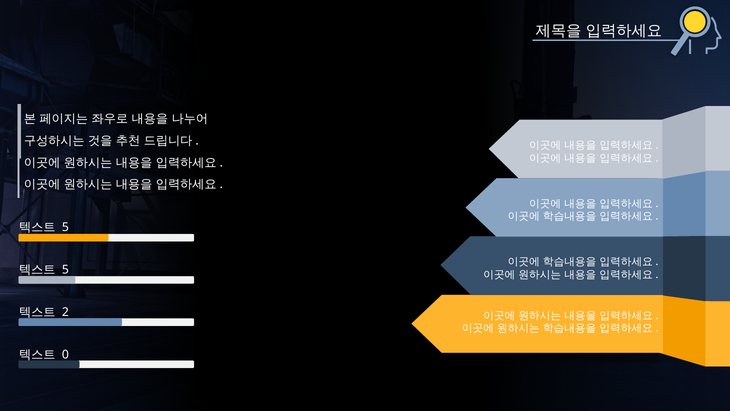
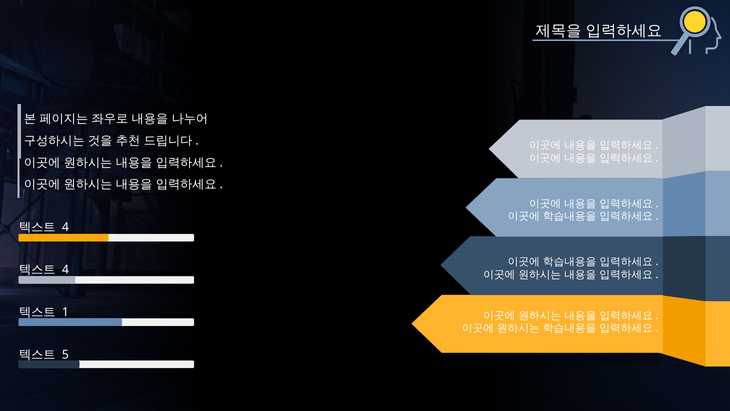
5: 5 -> 4 (65, 227)
5: 5 -> 4 (65, 270)
2: 2 -> 1 (65, 312)
0: 0 -> 5 (65, 355)
